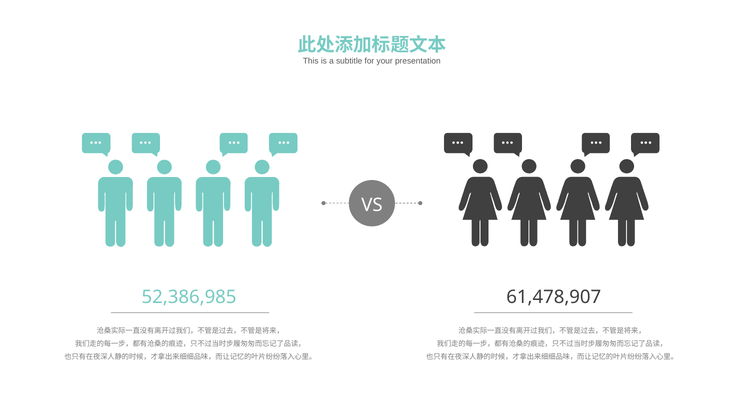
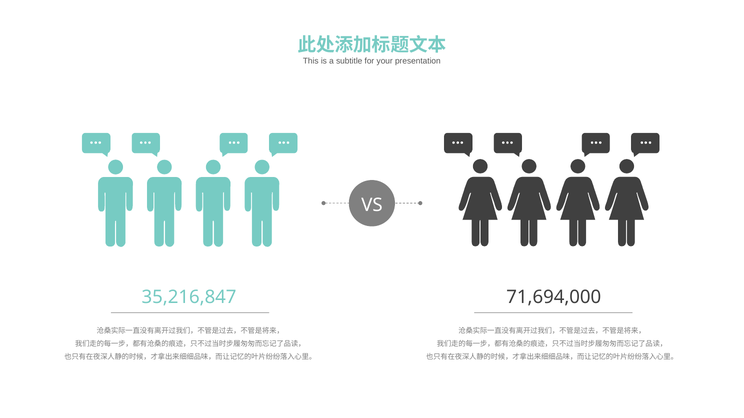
52,386,985: 52,386,985 -> 35,216,847 (189, 297)
61,478,907: 61,478,907 -> 71,694,000 (554, 297)
